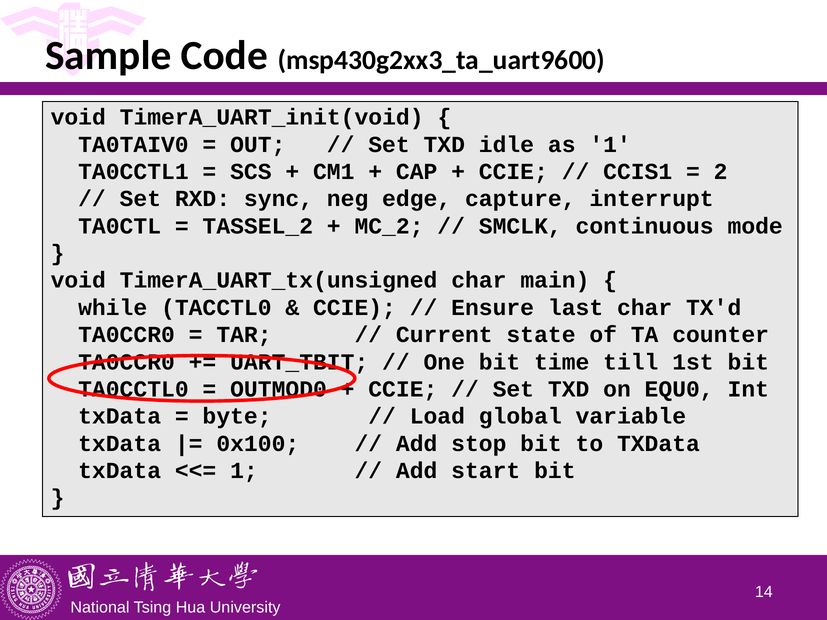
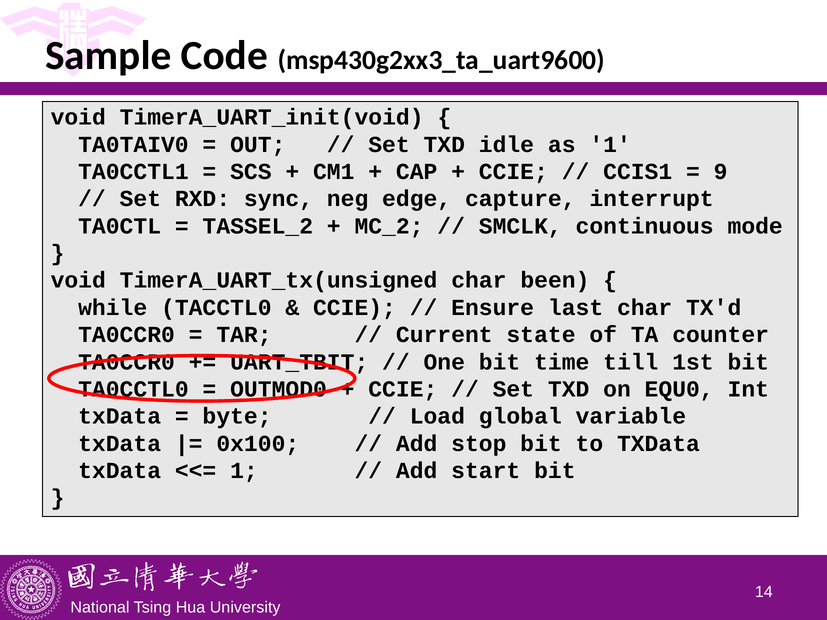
2: 2 -> 9 (721, 172)
main: main -> been (555, 281)
